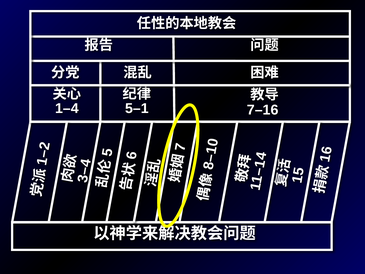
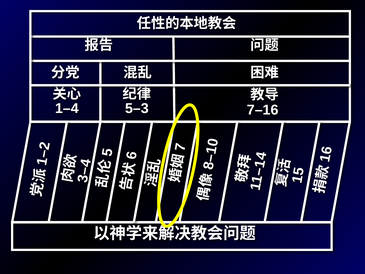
5–1: 5–1 -> 5–3 (137, 108)
